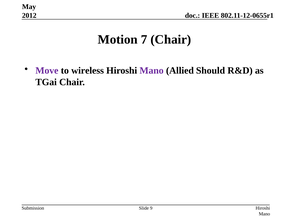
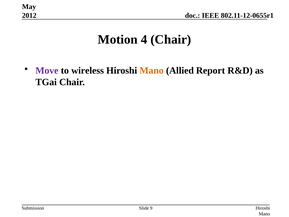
7: 7 -> 4 (144, 39)
Mano colour: purple -> orange (152, 71)
Should: Should -> Report (211, 71)
